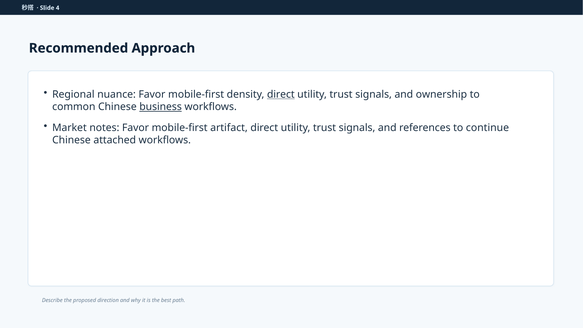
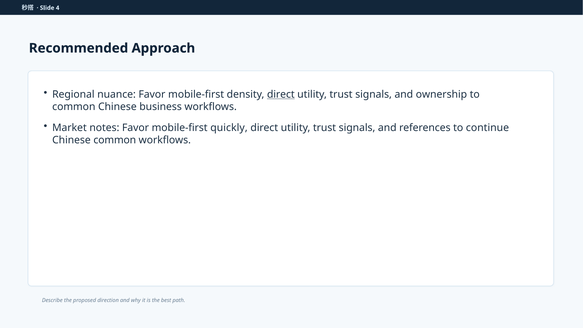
business underline: present -> none (161, 107)
artifact: artifact -> quickly (229, 128)
Chinese attached: attached -> common (115, 140)
